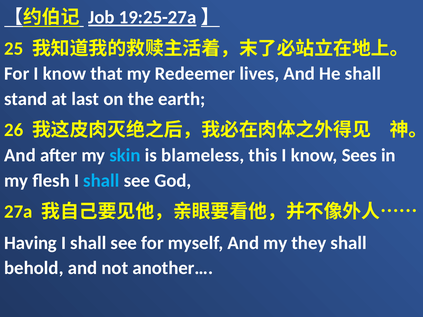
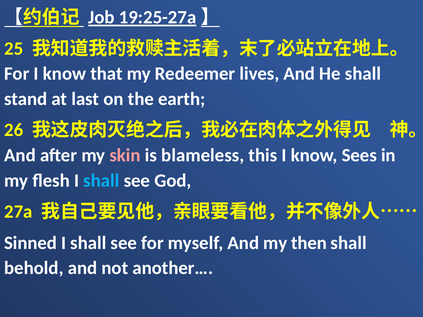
skin colour: light blue -> pink (125, 155)
Having: Having -> Sinned (31, 243)
they: they -> then (309, 243)
